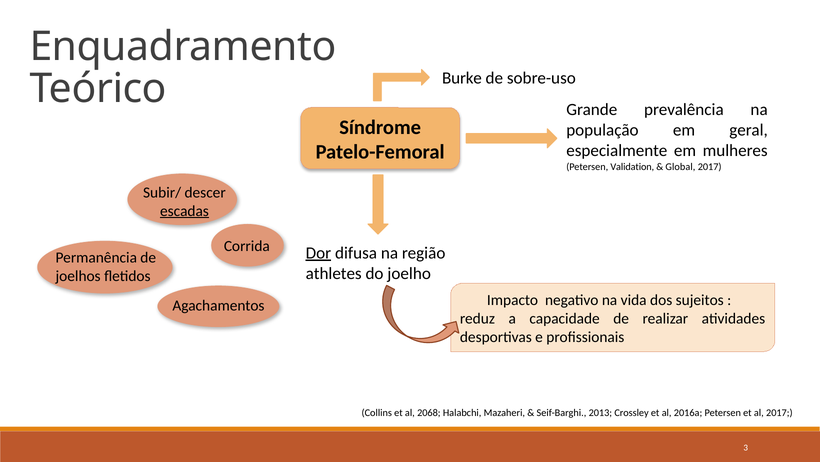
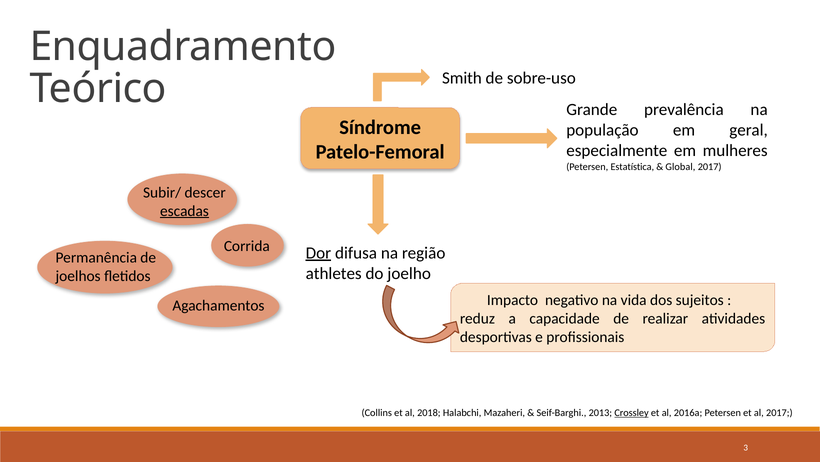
Burke: Burke -> Smith (462, 78)
Validation: Validation -> Estatística (632, 166)
2068: 2068 -> 2018 (429, 412)
Crossley underline: none -> present (632, 412)
